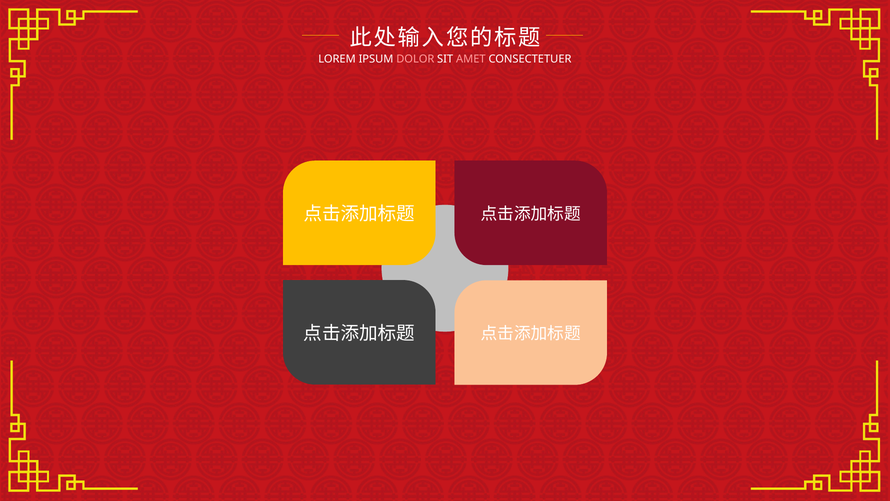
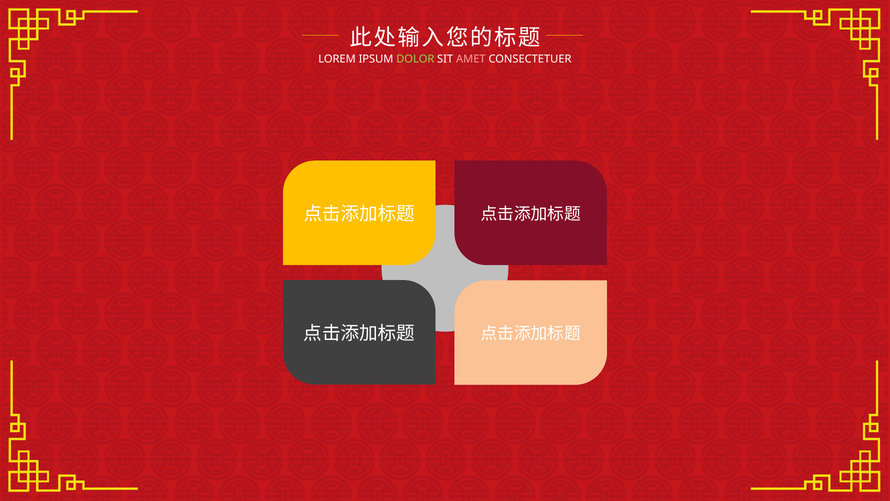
DOLOR colour: pink -> light green (415, 59)
